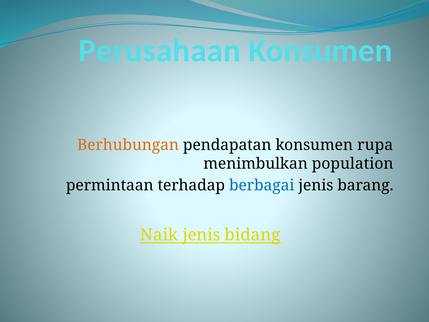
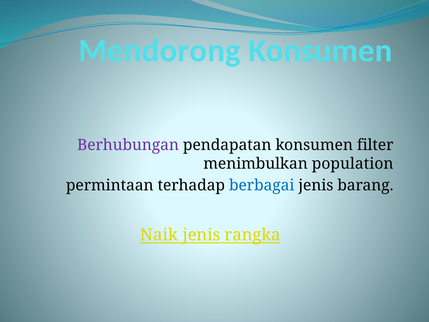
Perusahaan: Perusahaan -> Mendorong (160, 51)
Berhubungan colour: orange -> purple (128, 145)
rupa: rupa -> filter (375, 145)
bidang: bidang -> rangka (253, 235)
